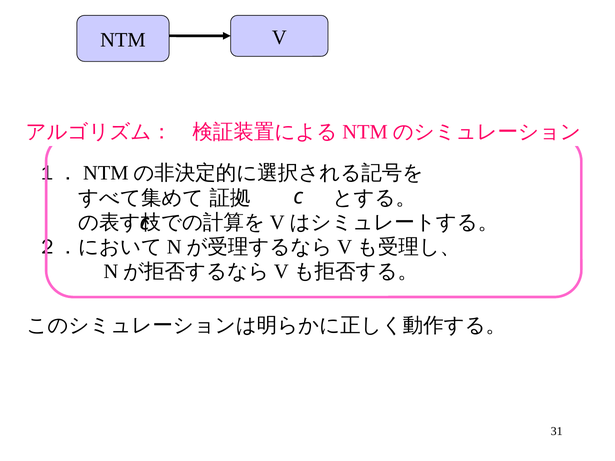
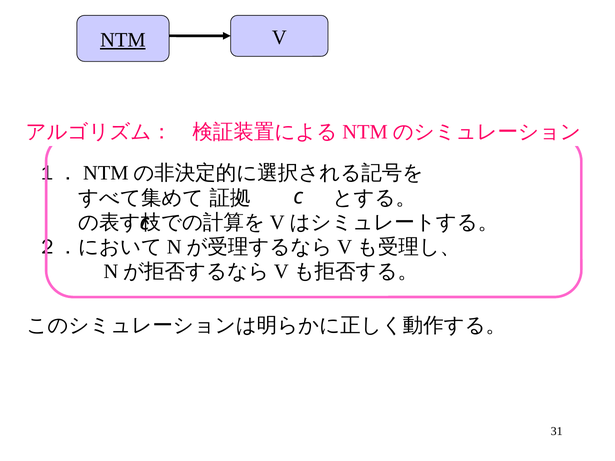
NTM underline: none -> present (123, 40)
